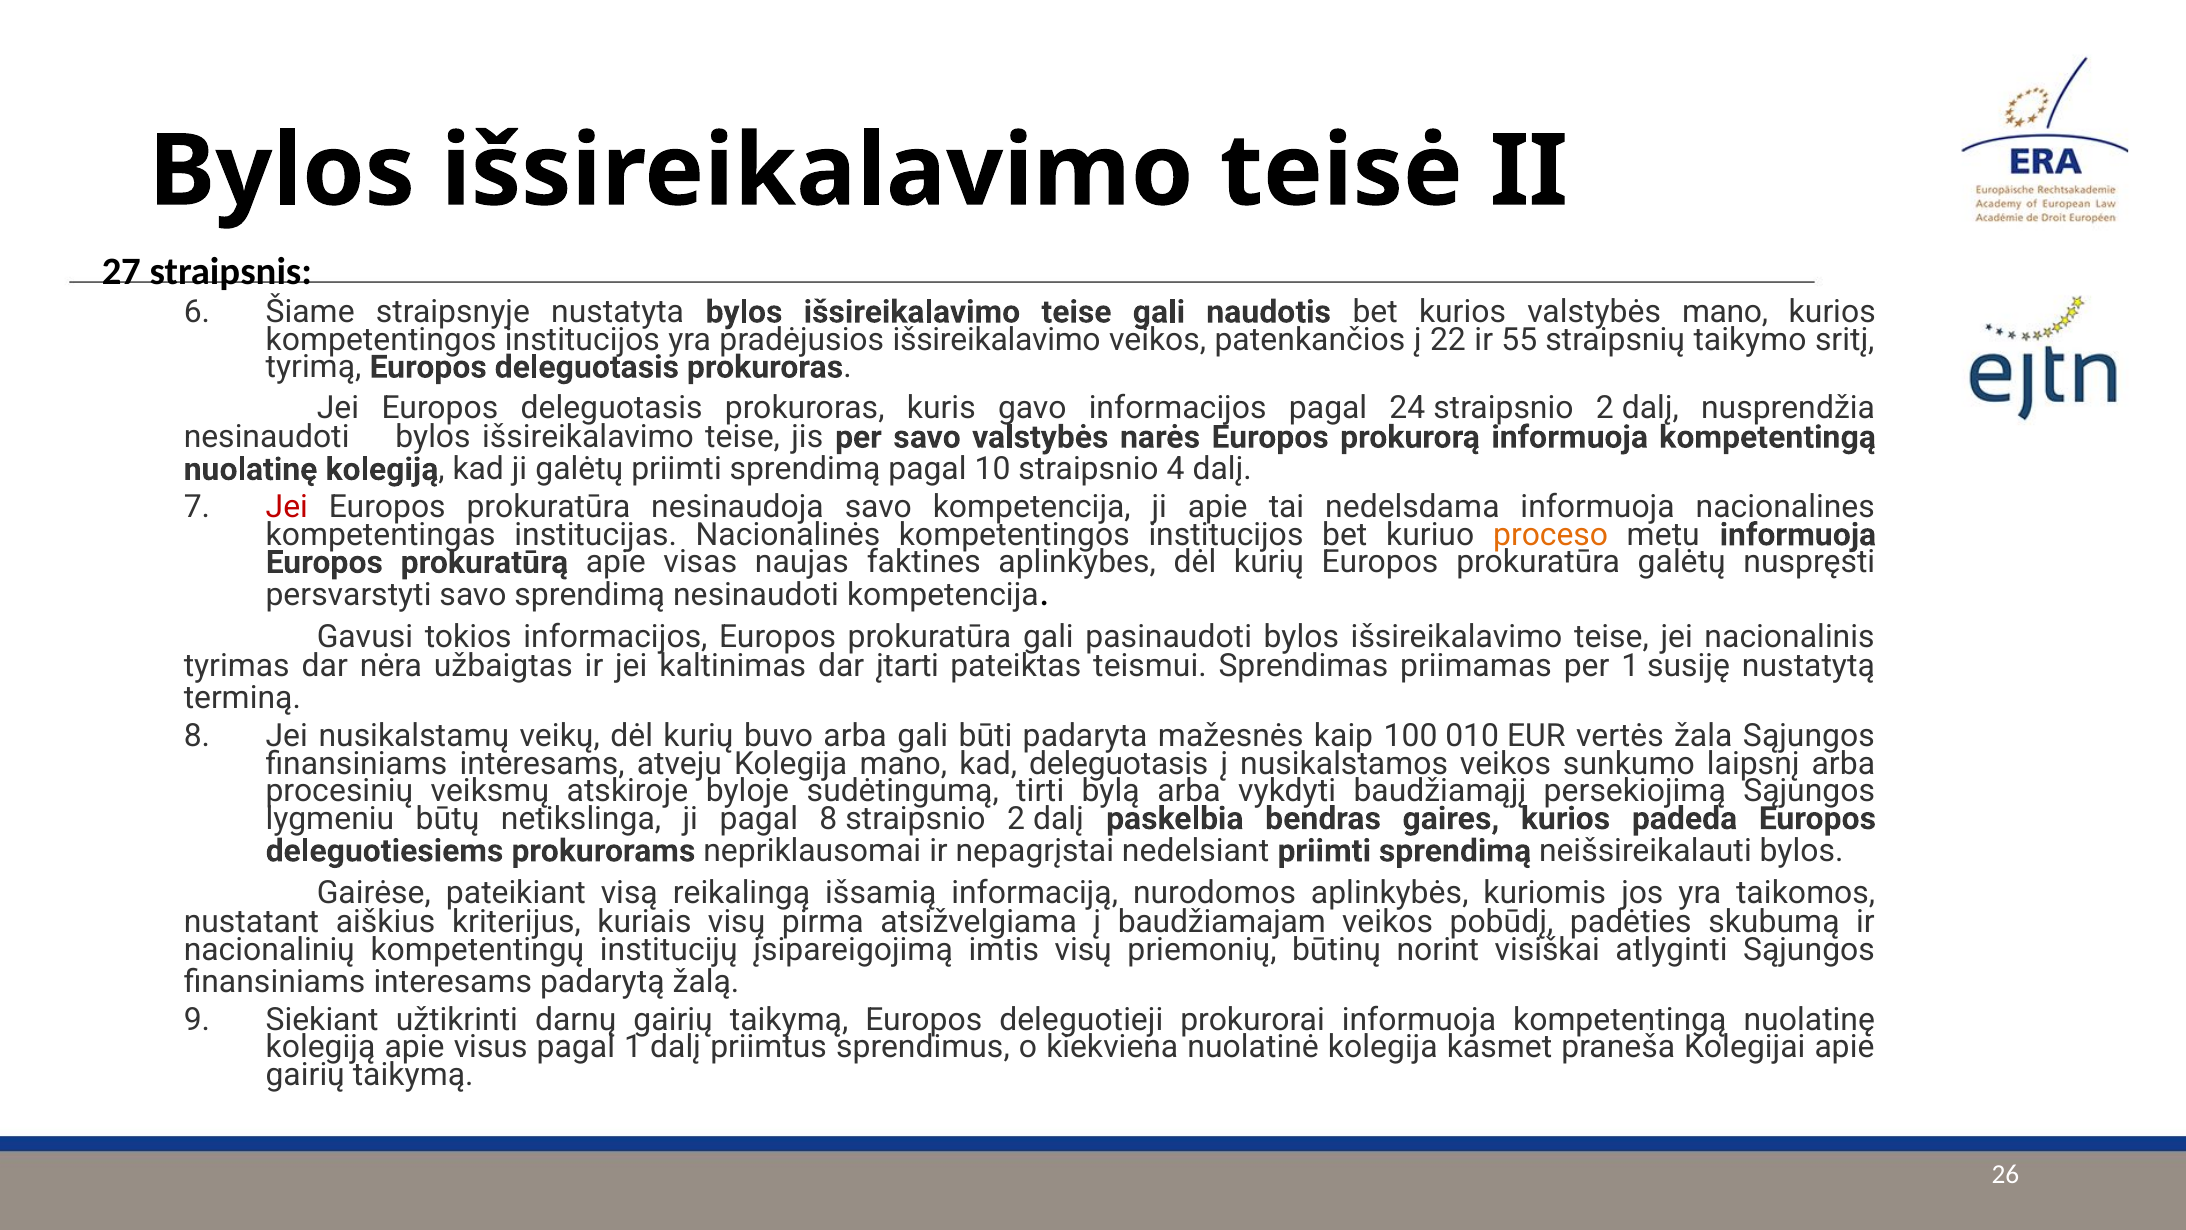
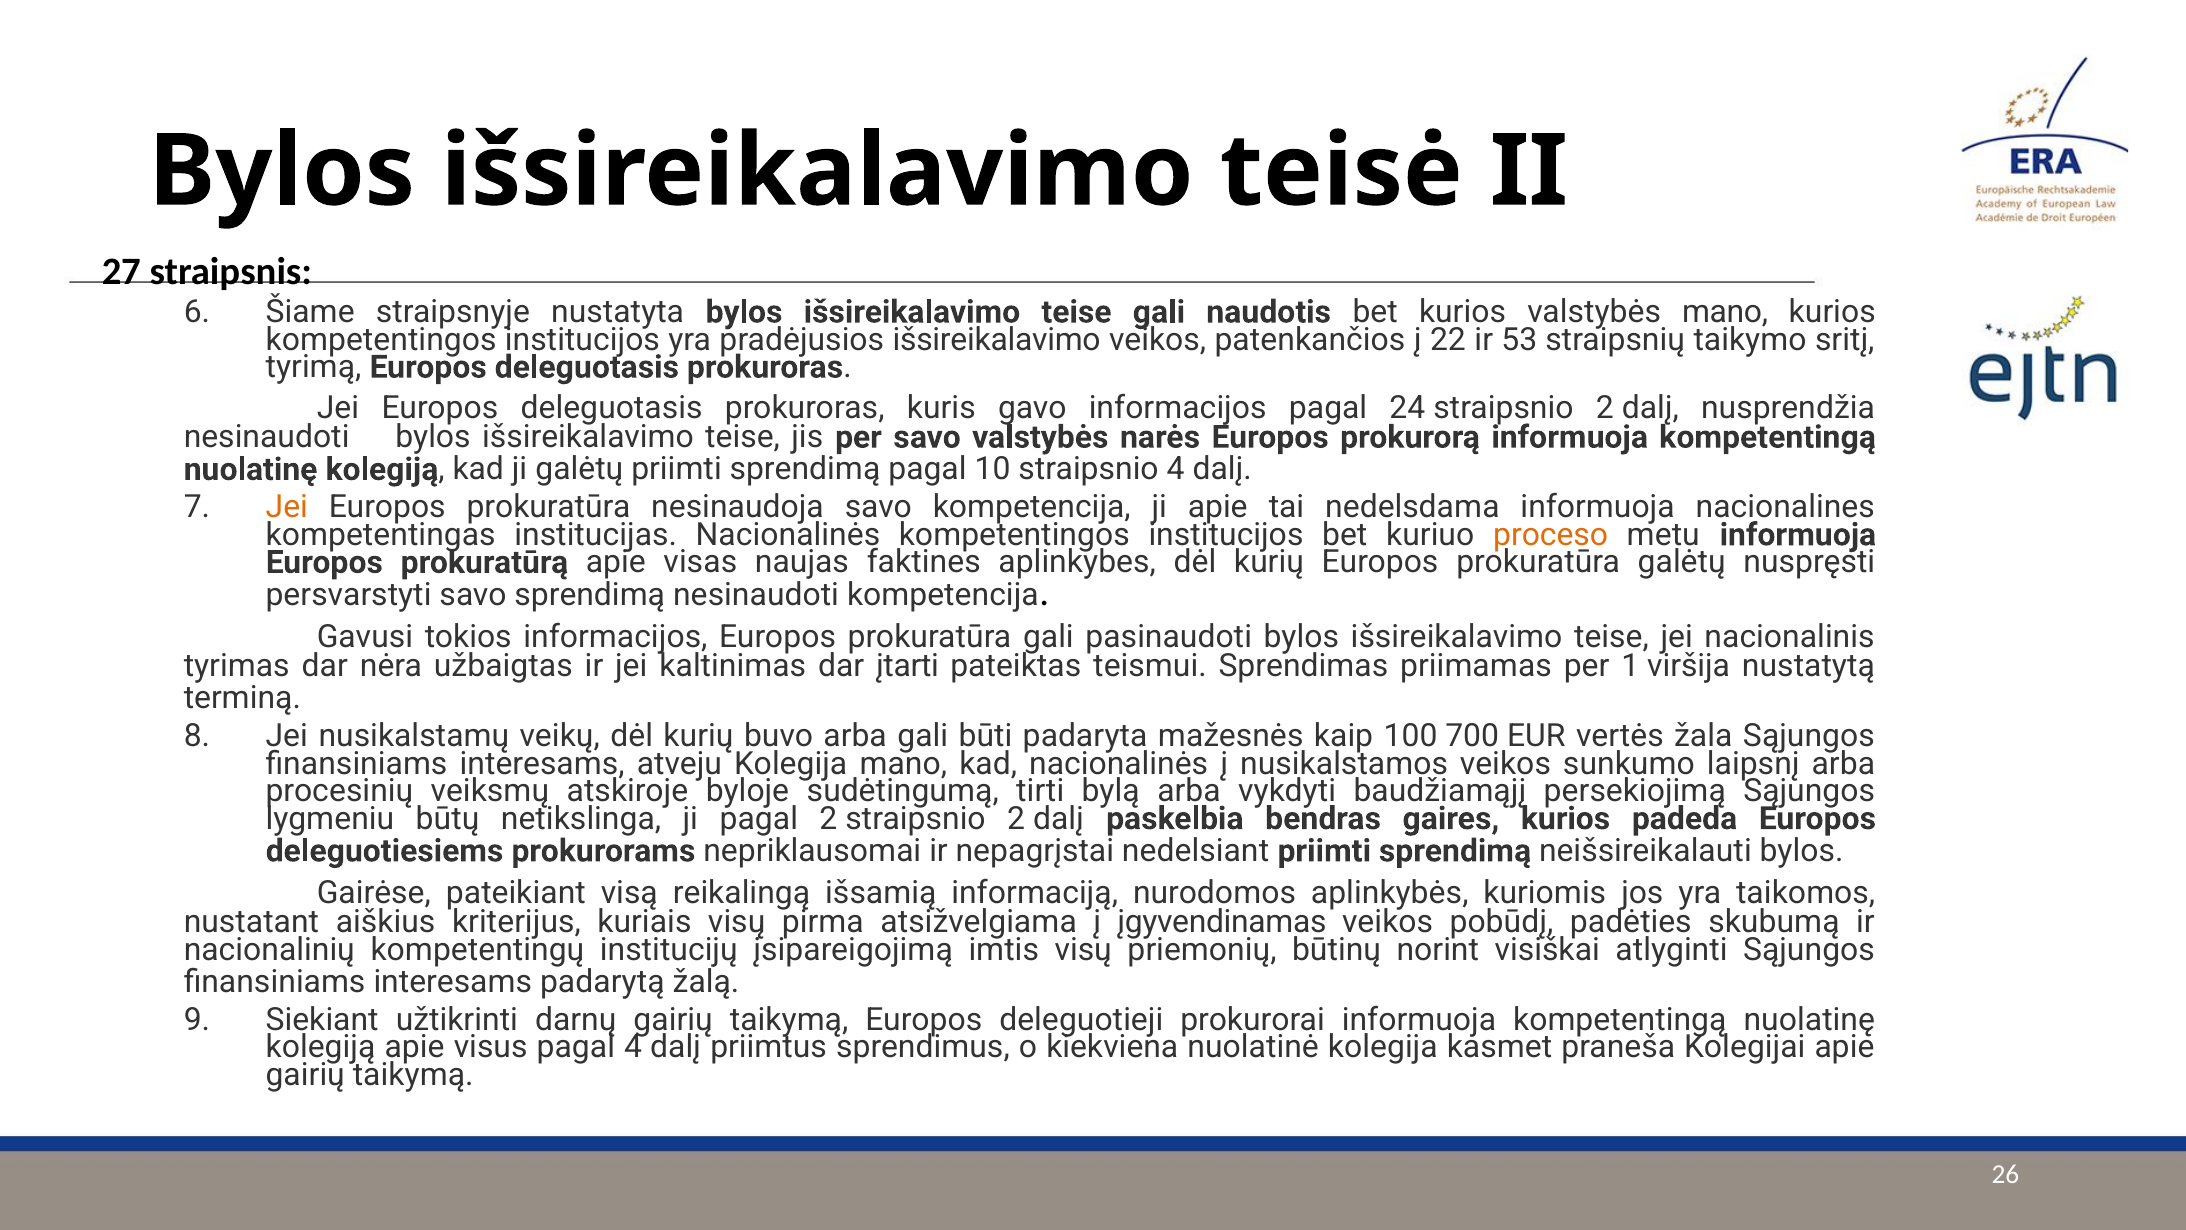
55: 55 -> 53 (1519, 339)
Jei colour: red -> orange (287, 507)
susiję: susiję -> viršija (1689, 666)
010: 010 -> 700 (1472, 736)
kad deleguotasis: deleguotasis -> nacionalinės (1119, 763)
pagal 8: 8 -> 2 (828, 818)
baudžiamajam: baudžiamajam -> įgyvendinamas (1222, 922)
pagal 1: 1 -> 4 (633, 1047)
